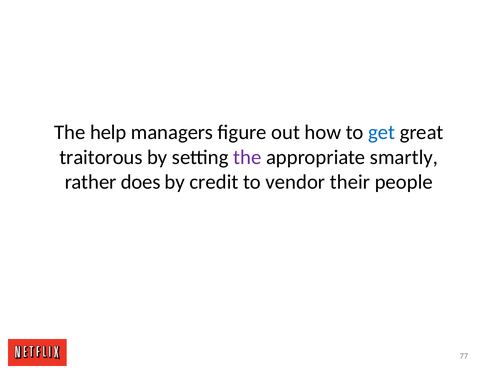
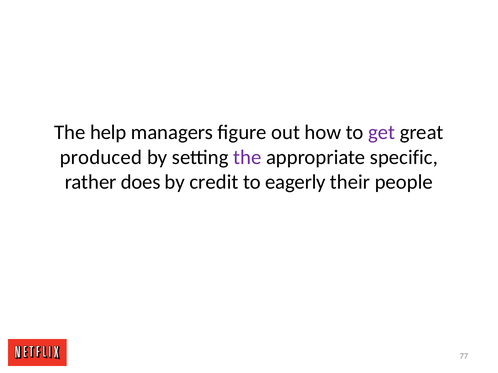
get colour: blue -> purple (382, 133)
traitorous: traitorous -> produced (101, 157)
smartly: smartly -> specific (404, 157)
vendor: vendor -> eagerly (295, 182)
